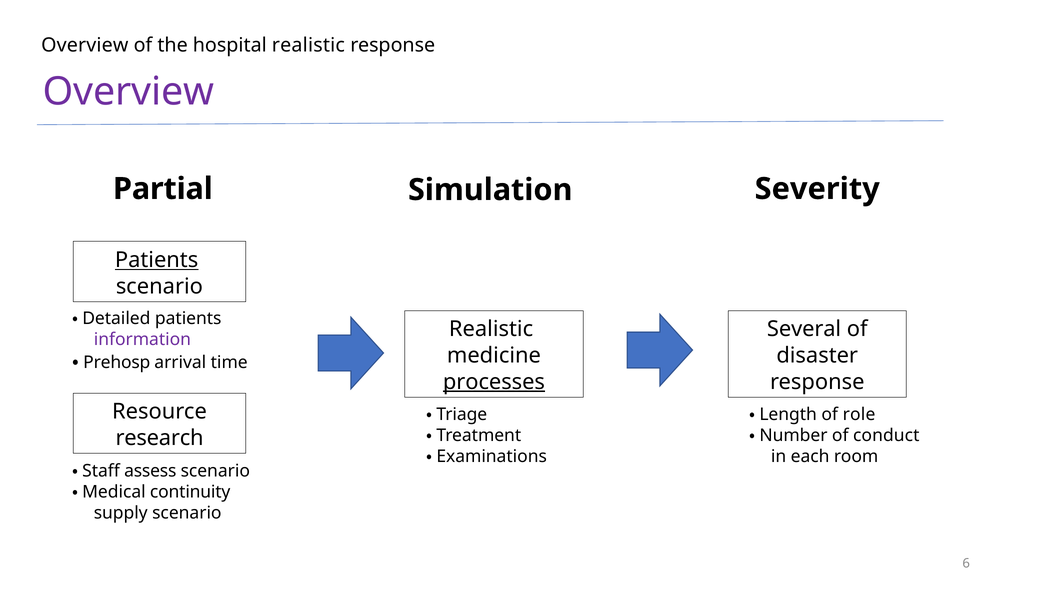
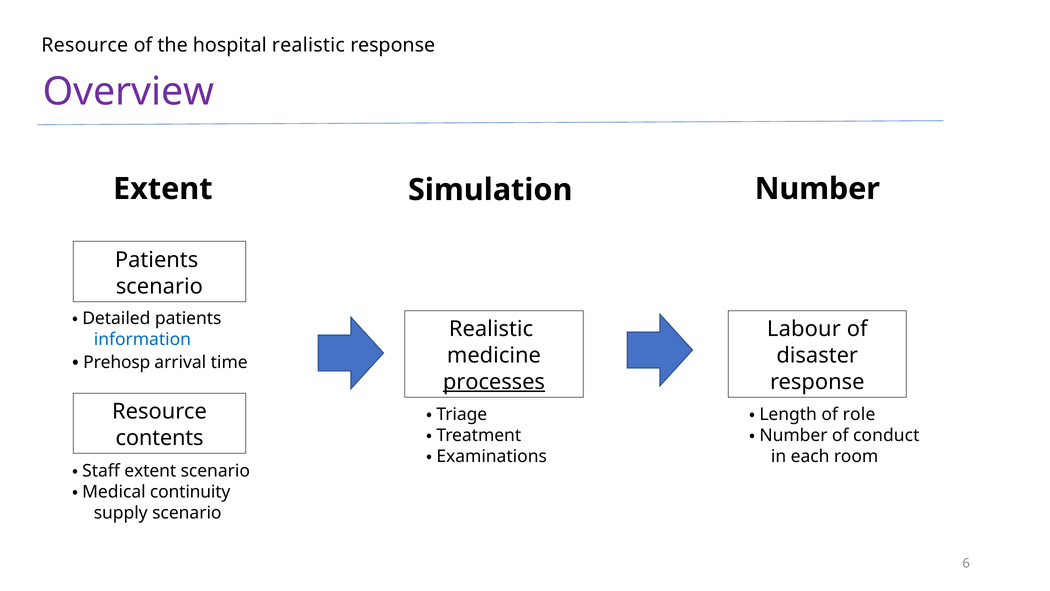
Overview: Overview -> Resource (85, 45)
Partial: Partial -> Extent (163, 189)
Severity: Severity -> Number (817, 189)
Patients underline: present -> none (157, 260)
Several: Several -> Labour (804, 329)
information colour: purple -> blue (142, 339)
research: research -> contents (160, 438)
assess: assess -> extent (150, 471)
